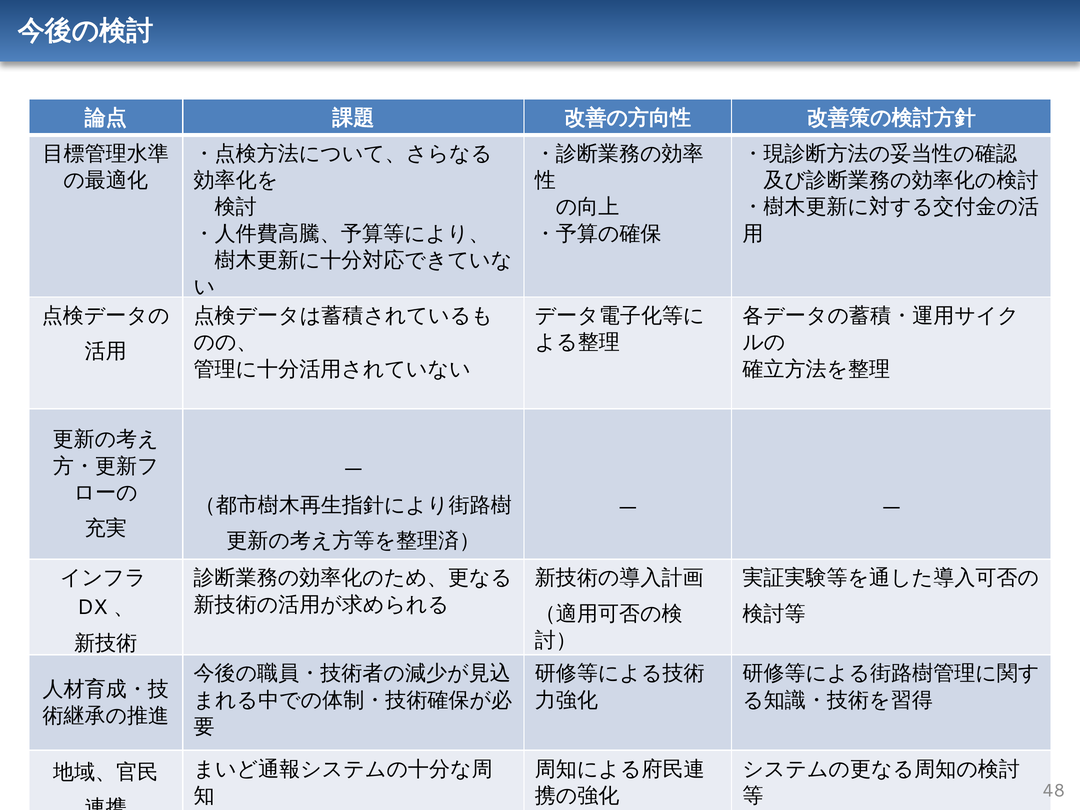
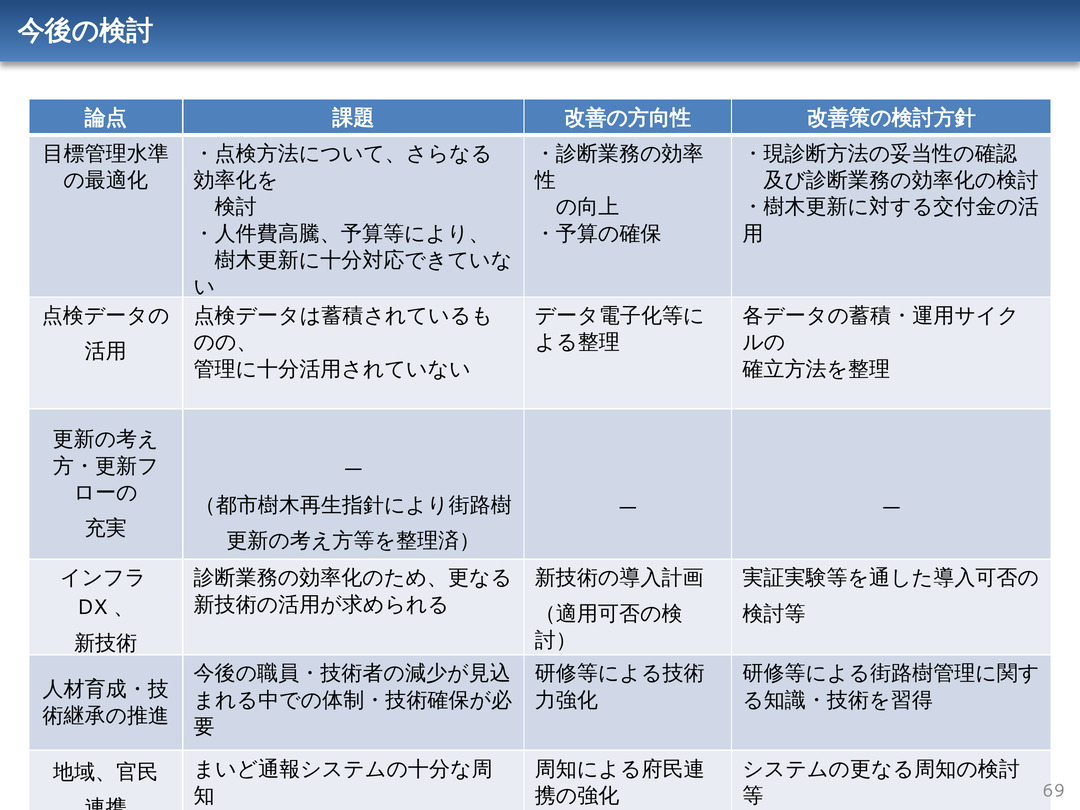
48: 48 -> 69 (1054, 791)
